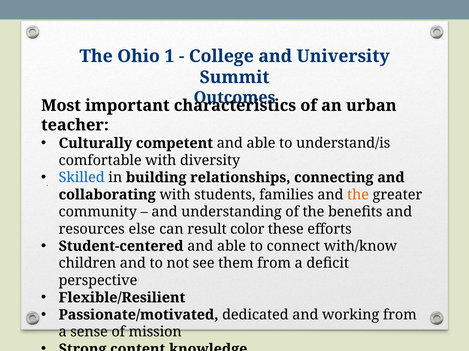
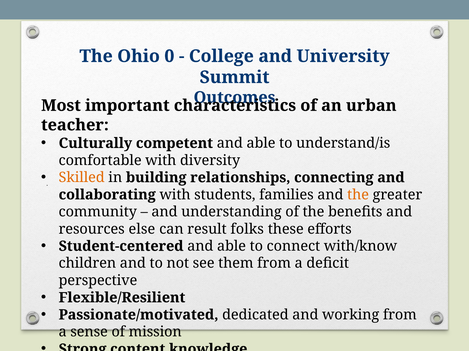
1: 1 -> 0 (169, 56)
Skilled colour: blue -> orange (82, 178)
color: color -> folks (247, 229)
